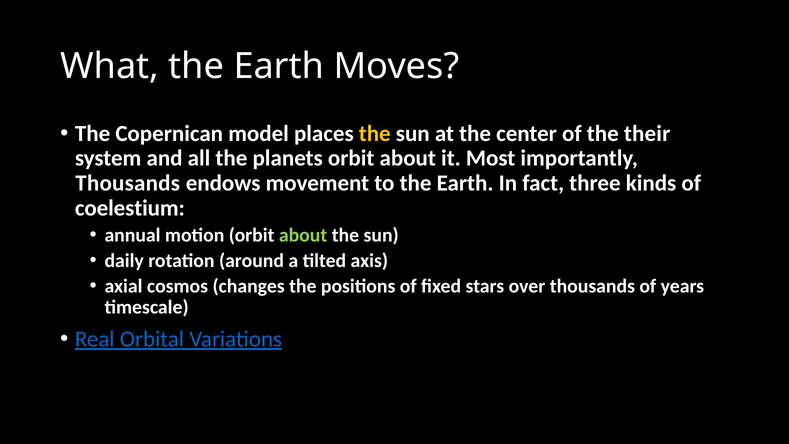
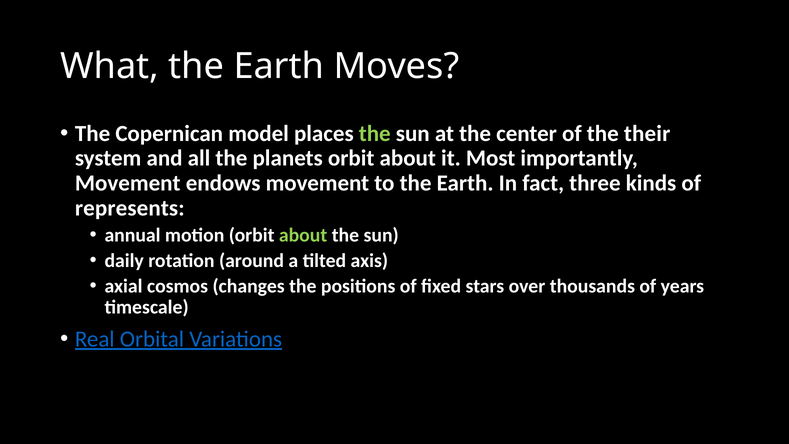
the colour: yellow -> light green (375, 133)
Thousands: Thousands -> Movement (128, 183)
coelestium: coelestium -> represents (130, 208)
